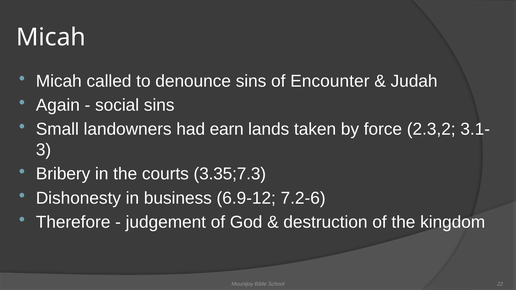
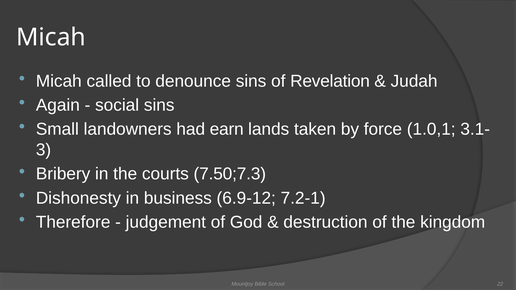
Encounter: Encounter -> Revelation (330, 81)
2.3,2: 2.3,2 -> 1.0,1 (431, 129)
3.35;7.3: 3.35;7.3 -> 7.50;7.3 (230, 174)
7.2-6: 7.2-6 -> 7.2-1 (303, 198)
